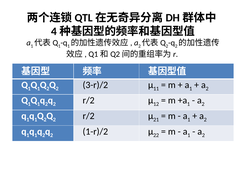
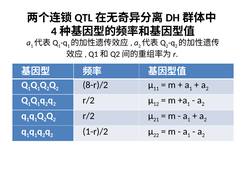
3-r)/2: 3-r)/2 -> 8-r)/2 (95, 85)
